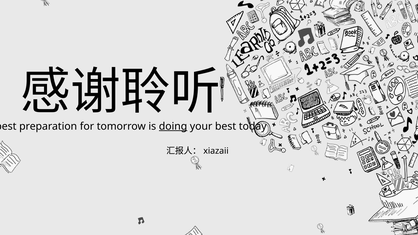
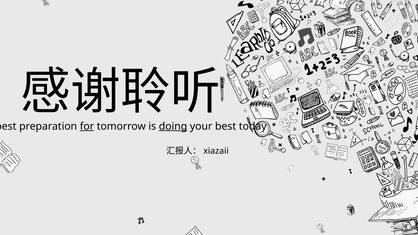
for underline: none -> present (87, 126)
